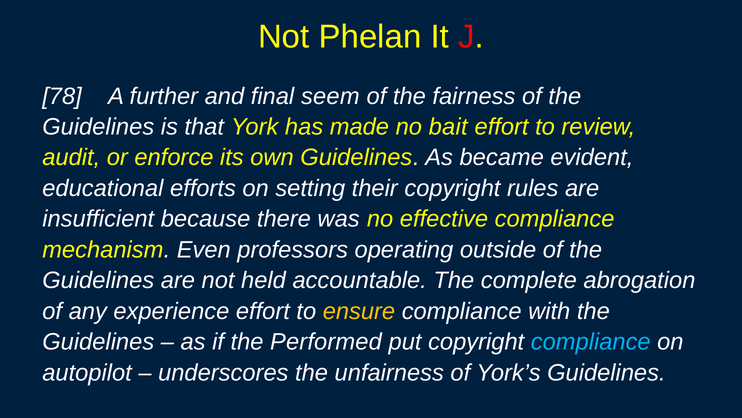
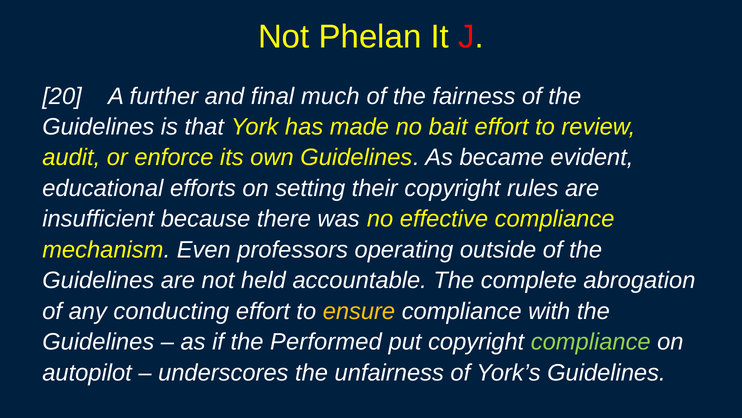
78: 78 -> 20 (62, 96)
seem: seem -> much (330, 96)
experience: experience -> conducting (171, 311)
compliance colour: light blue -> light green (591, 341)
